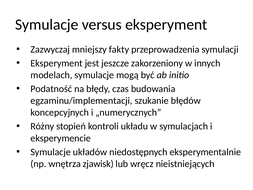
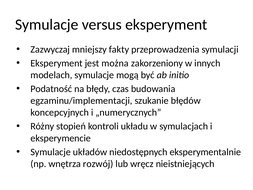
jeszcze: jeszcze -> można (115, 63)
zjawisk: zjawisk -> rozwój (98, 164)
